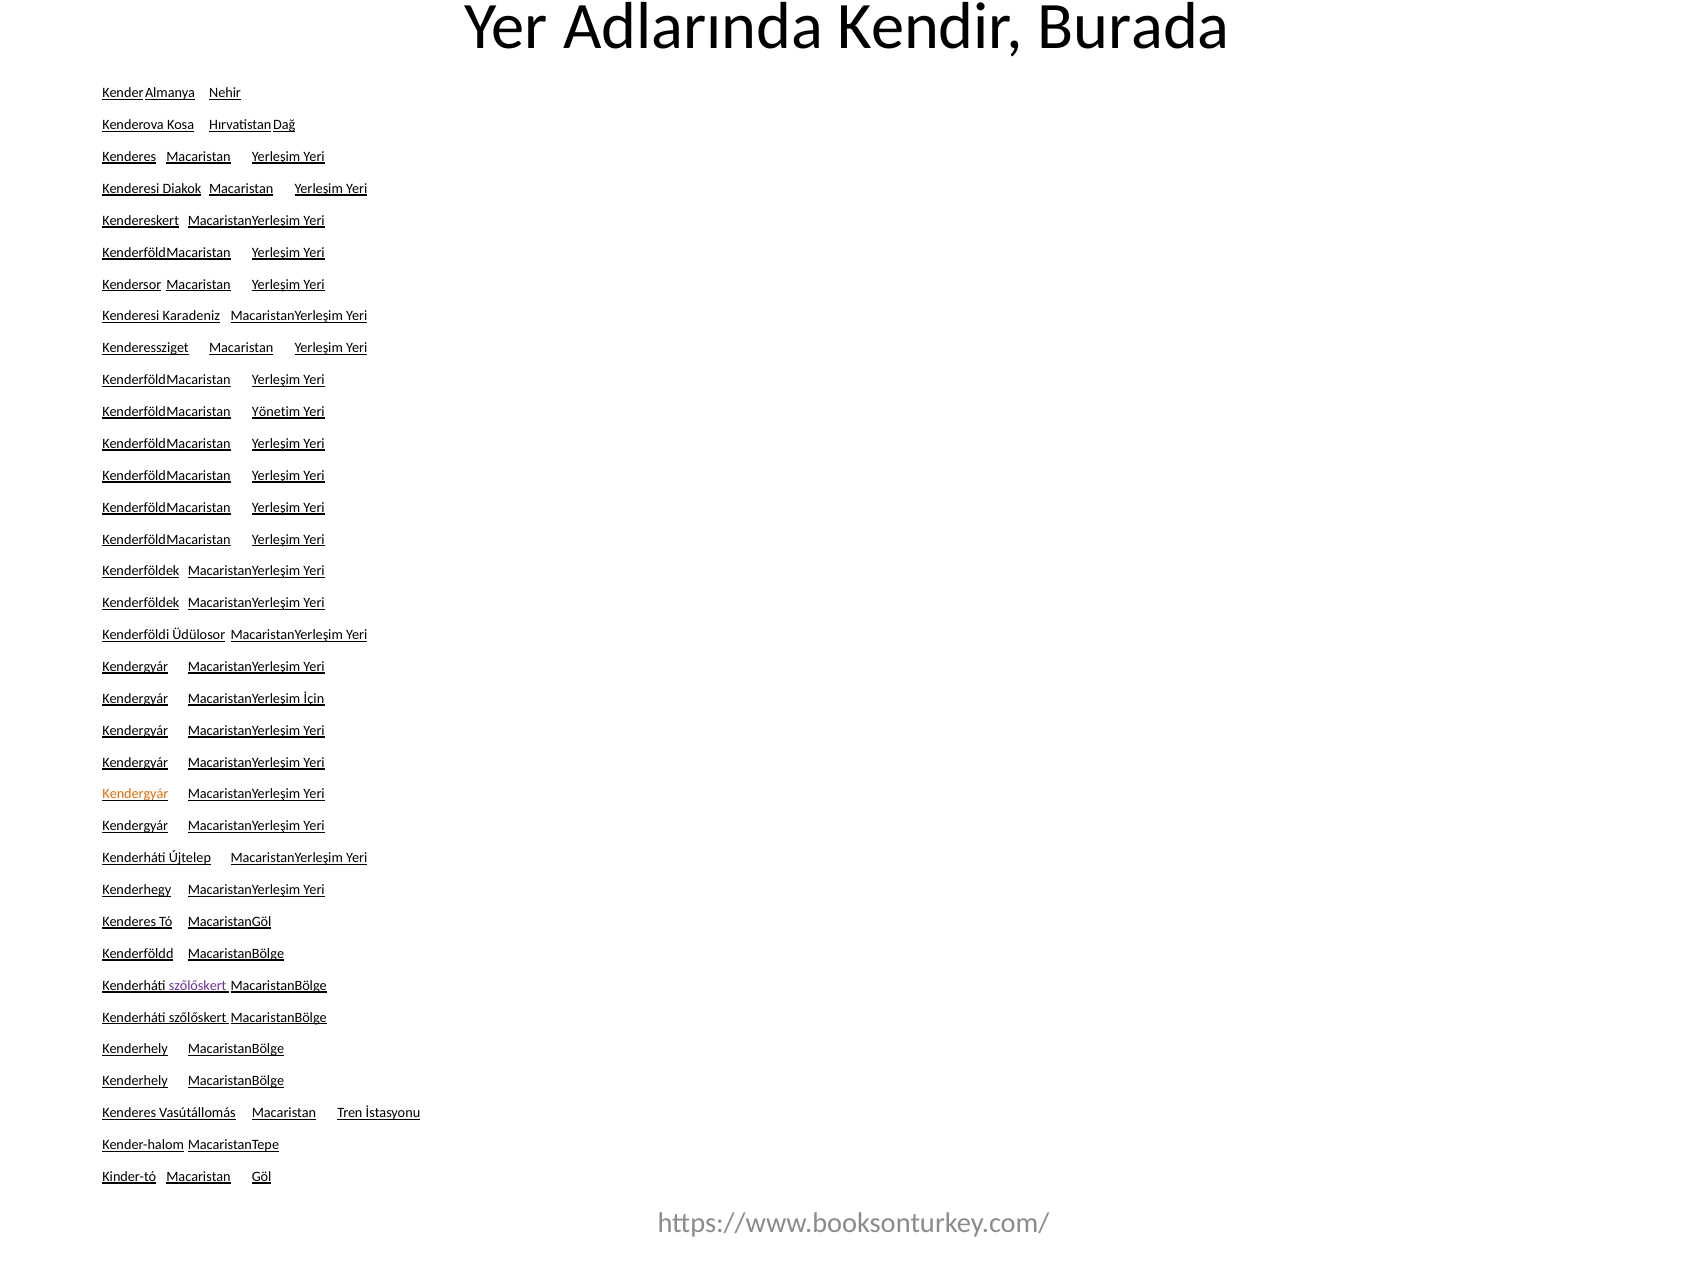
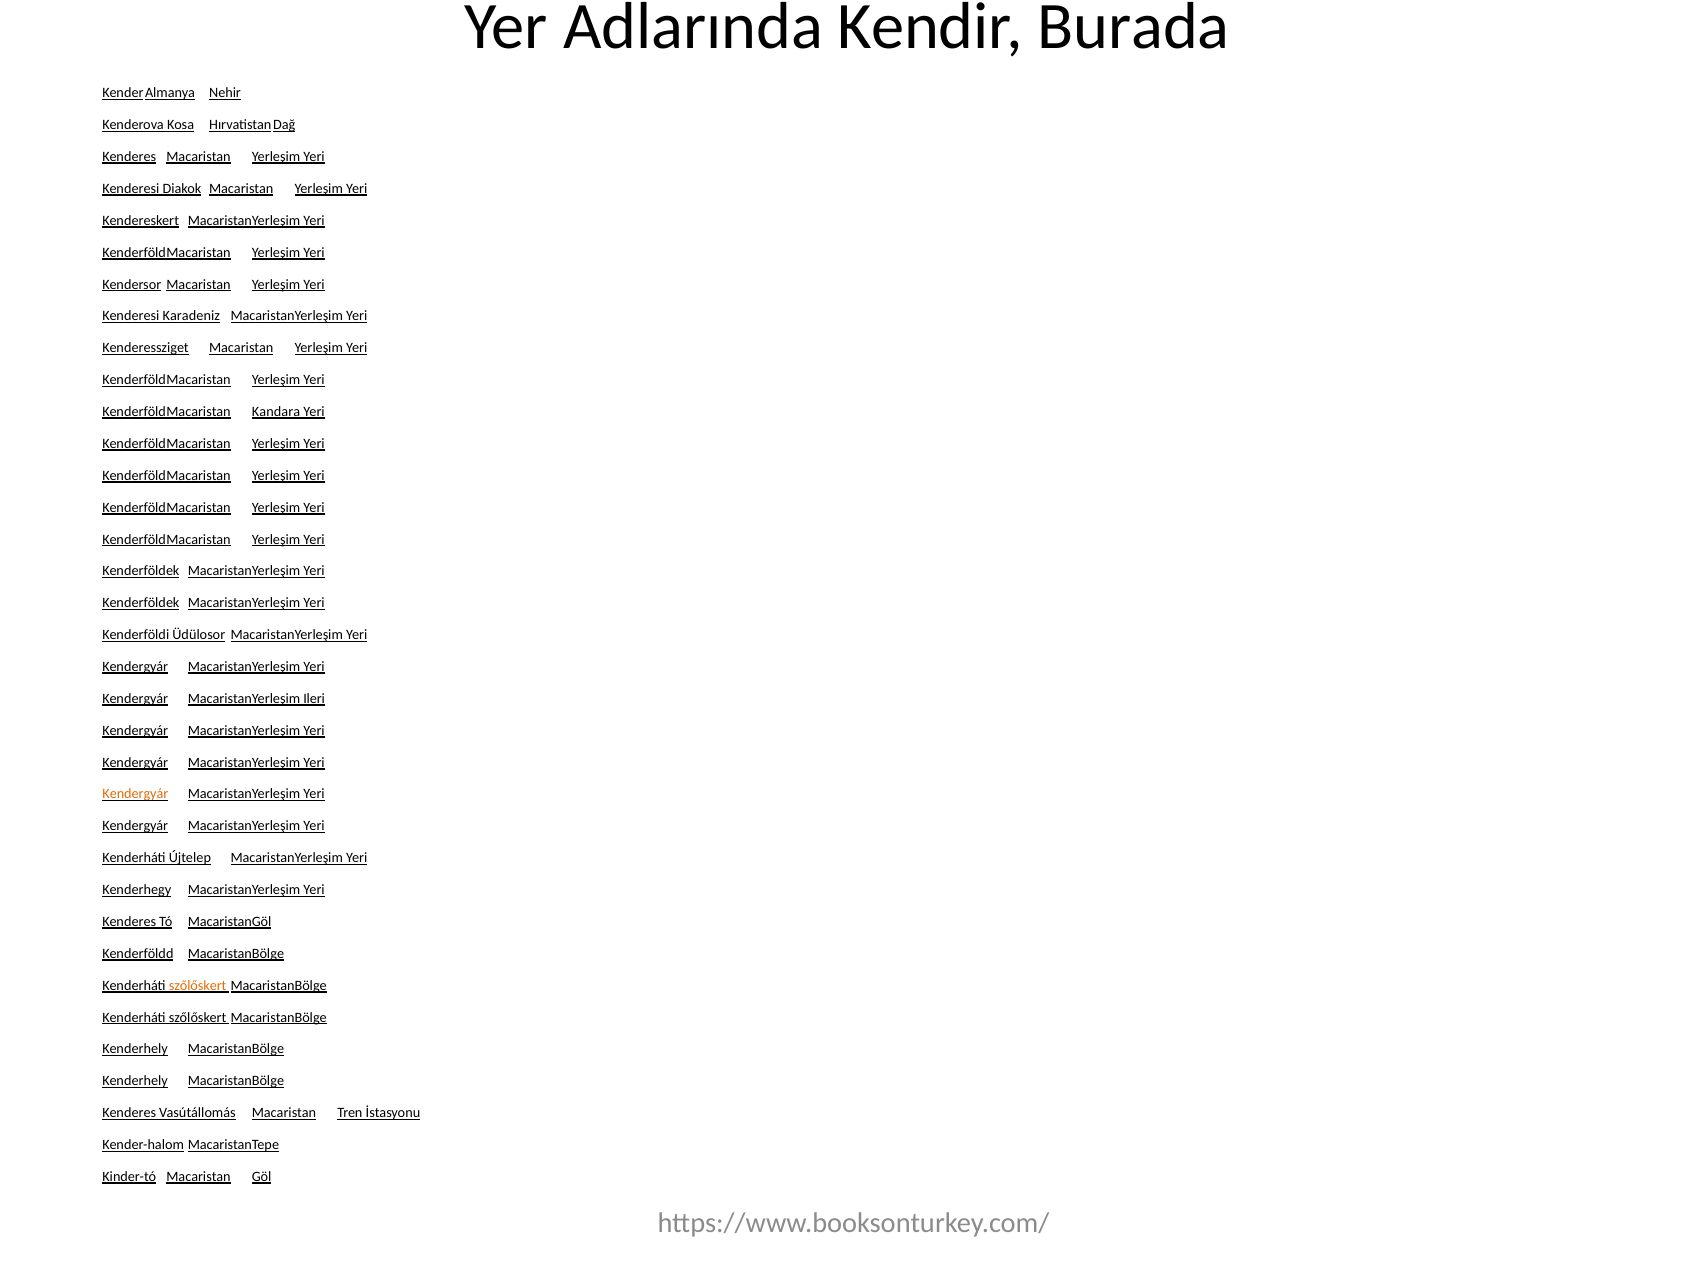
Yönetim: Yönetim -> Kandara (276, 412)
İçin: İçin -> Ileri (314, 699)
szőlőskert colour: purple -> orange (198, 986)
